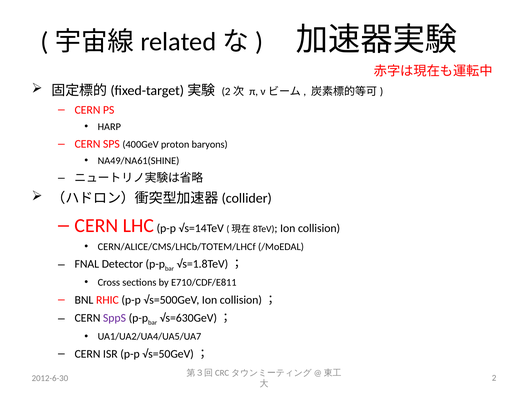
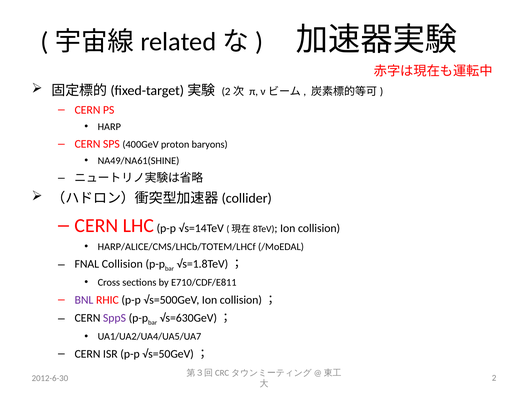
CERN/ALICE/CMS/LHCb/TOTEM/LHCf: CERN/ALICE/CMS/LHCb/TOTEM/LHCf -> HARP/ALICE/CMS/LHCb/TOTEM/LHCf (177, 247)
FNAL Detector: Detector -> Collision (122, 264)
BNL colour: black -> purple (84, 300)
